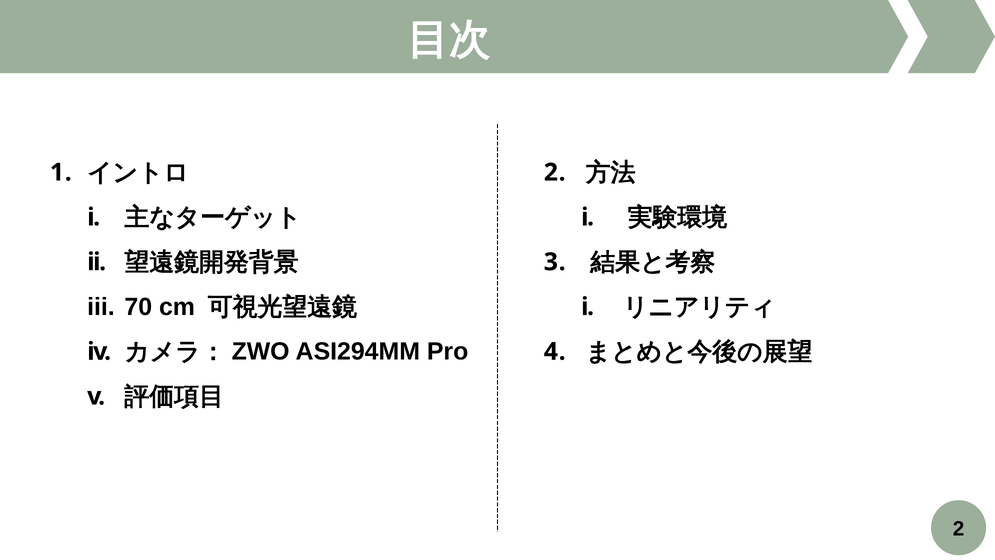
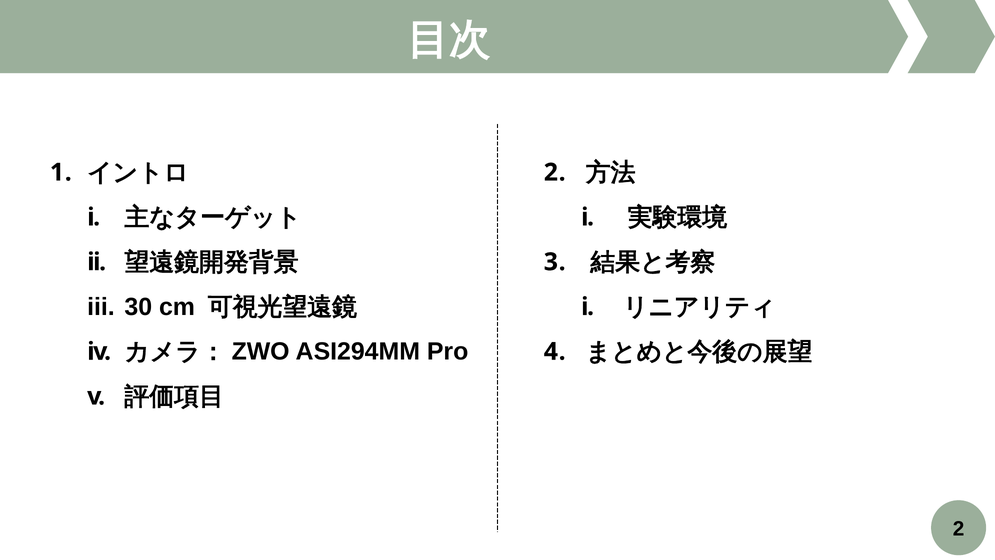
70: 70 -> 30 (138, 307)
